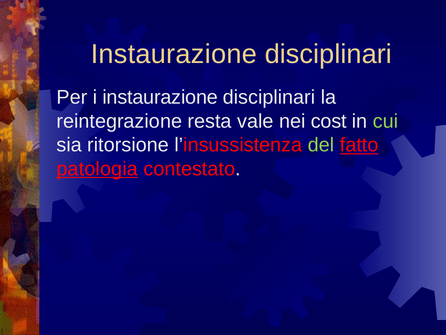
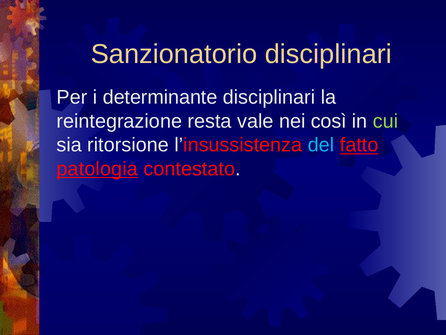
Instaurazione: Instaurazione -> Sanzionatorio (174, 54)
i instaurazione: instaurazione -> determinante (160, 97)
cost: cost -> così (329, 121)
del colour: light green -> light blue (321, 145)
